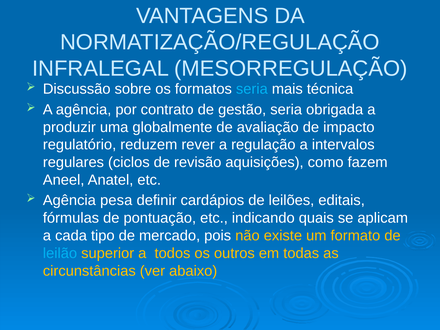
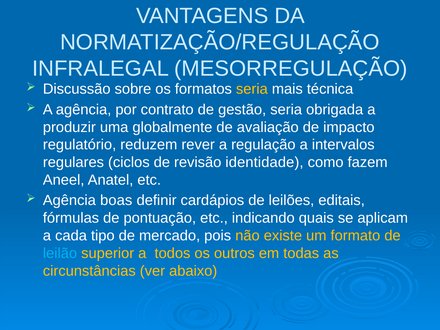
seria colour: light blue -> yellow (252, 89)
aquisições: aquisições -> identidade (264, 162)
pesa: pesa -> boas (116, 200)
